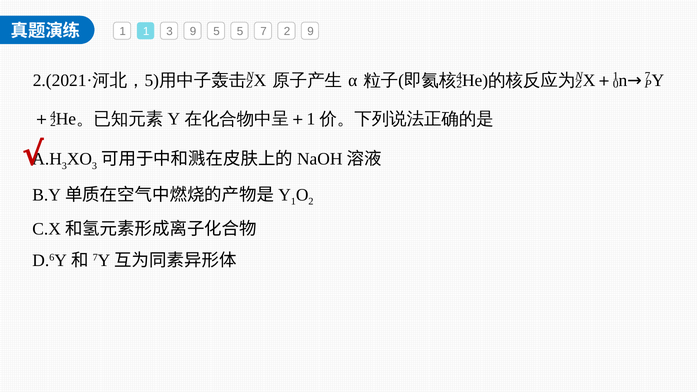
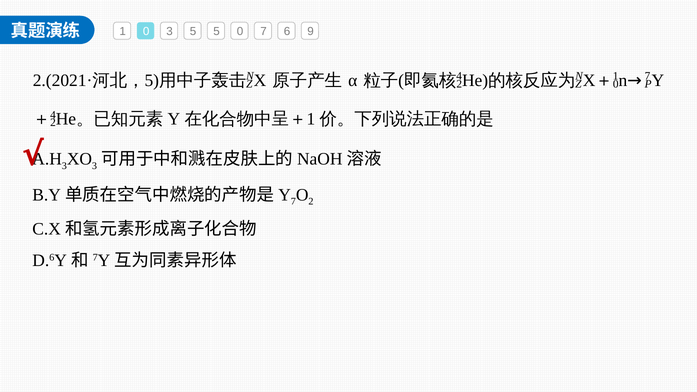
1: 1 -> 0 (146, 32)
3 9: 9 -> 5 (193, 32)
5 5: 5 -> 0 (240, 32)
7 2: 2 -> 6 (287, 32)
1: 1 -> 7 (293, 202)
